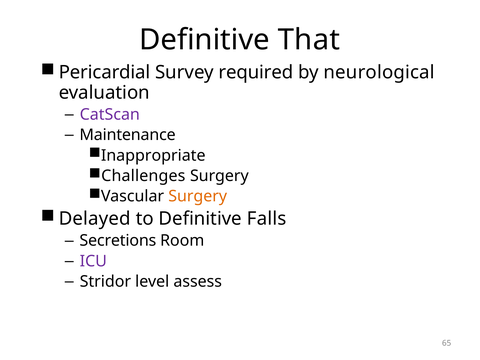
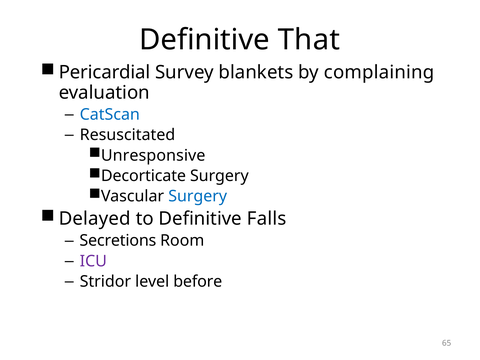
required: required -> blankets (256, 72)
neurological: neurological -> complaining (379, 72)
CatScan colour: purple -> blue (110, 114)
Maintenance: Maintenance -> Resuscitated (127, 135)
Inappropriate: Inappropriate -> Unresponsive (153, 155)
Challenges: Challenges -> Decorticate (143, 176)
Surgery colour: orange -> blue (198, 196)
assess: assess -> before (198, 282)
